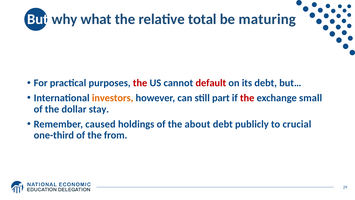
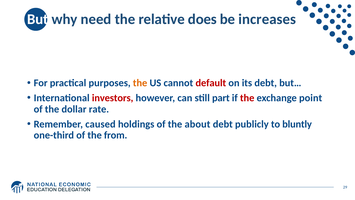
what: what -> need (96, 19)
total: total -> does (202, 19)
maturing: maturing -> increases (267, 19)
the colour: red -> orange (140, 83)
investors colour: orange -> red (113, 98)
small: small -> point (311, 98)
stay: stay -> rate (99, 109)
crucial: crucial -> bluntly (297, 124)
